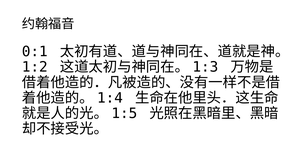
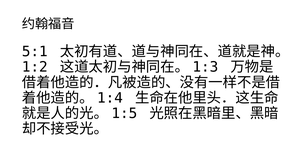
0:1: 0:1 -> 5:1 (35, 52)
